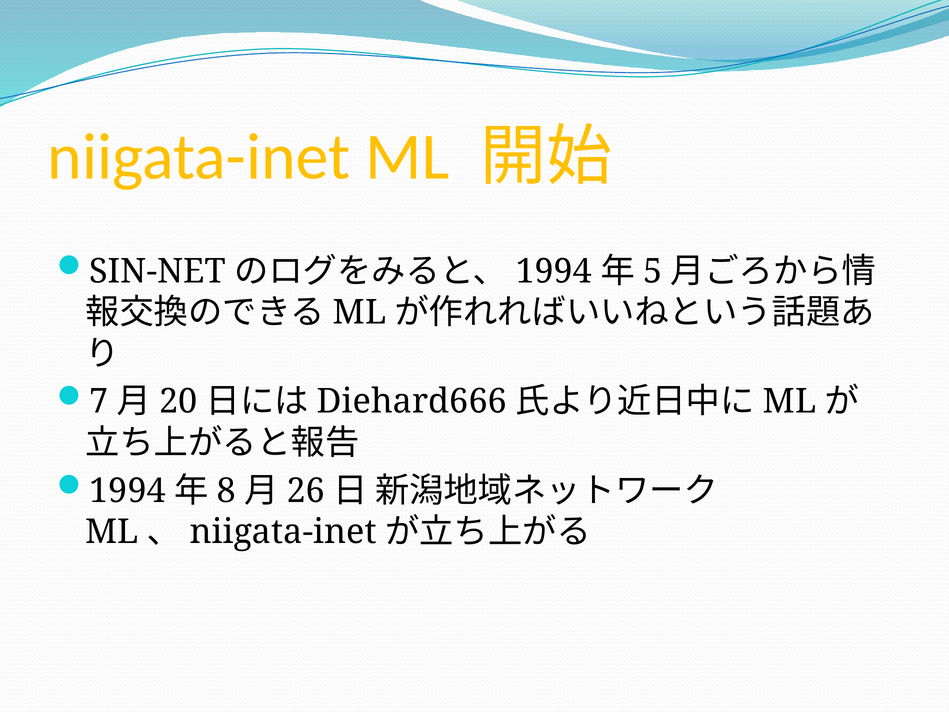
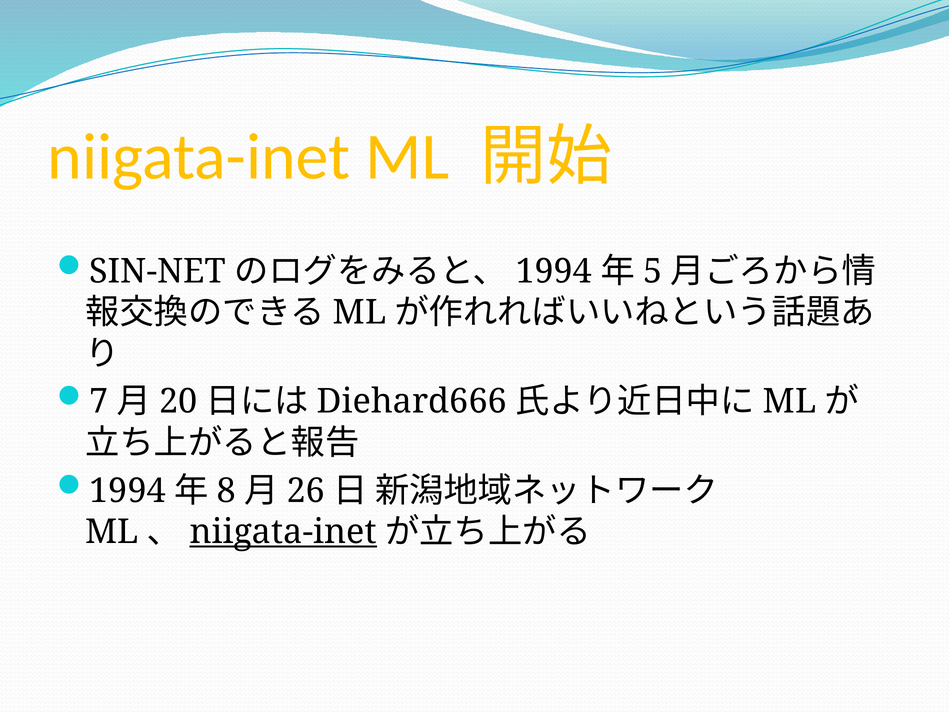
niigata-inet underline: none -> present (283, 532)
